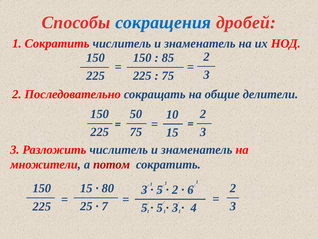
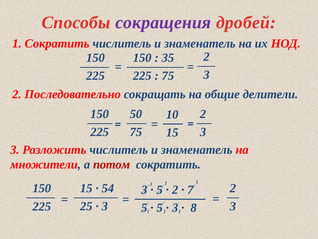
сокращения colour: blue -> purple (163, 22)
85: 85 -> 35 (168, 58)
80: 80 -> 54 (108, 188)
6: 6 -> 7 (190, 189)
7: 7 -> 3 (105, 206)
4: 4 -> 8 (194, 207)
